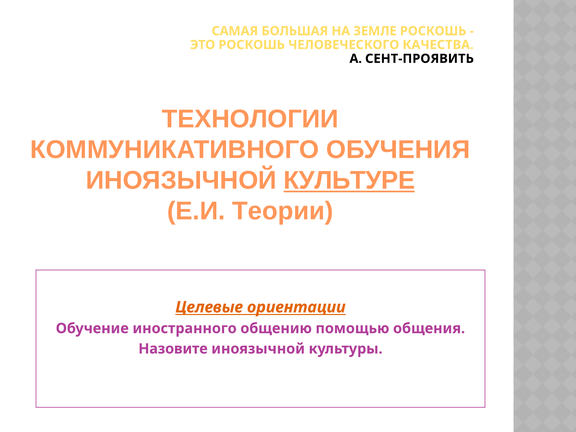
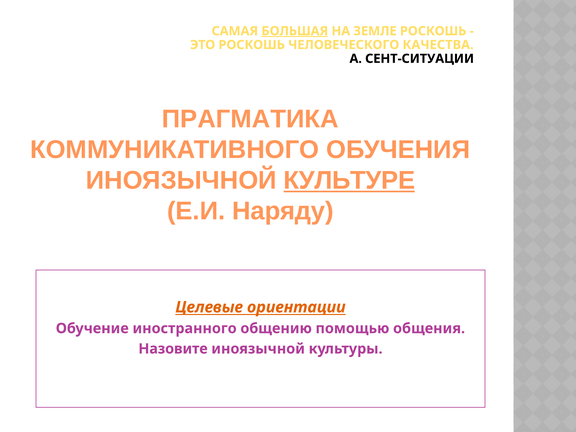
БОЛЬШАЯ underline: none -> present (295, 31)
СЕНТ-ПРОЯВИТЬ: СЕНТ-ПРОЯВИТЬ -> СЕНТ-СИТУАЦИИ (420, 59)
ТЕХНОЛОГИИ: ТЕХНОЛОГИИ -> ПРАГМАТИКА (250, 119)
Теории: Теории -> Наряду (283, 211)
